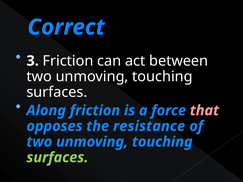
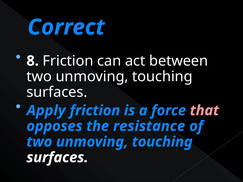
3: 3 -> 8 (33, 61)
Along: Along -> Apply (46, 111)
surfaces colour: light green -> white (57, 158)
